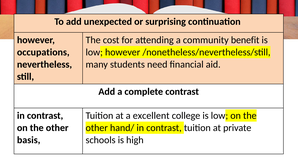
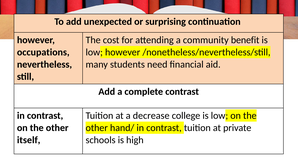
excellent: excellent -> decrease (151, 115)
basis: basis -> itself (29, 140)
